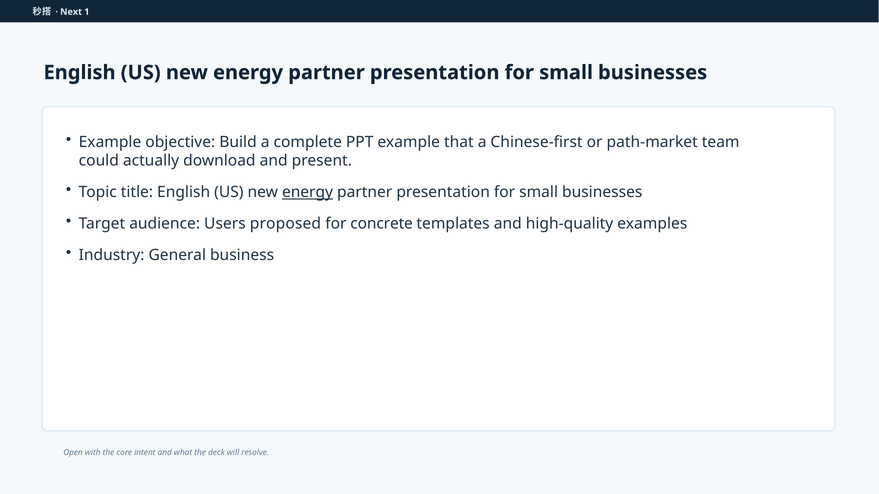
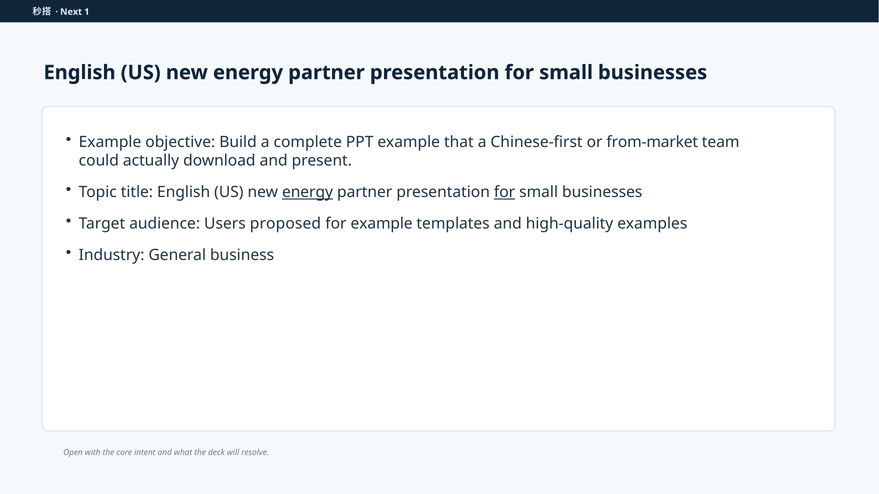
path-market: path-market -> from-market (652, 142)
for underline: none -> present (505, 192)
for concrete: concrete -> example (382, 224)
